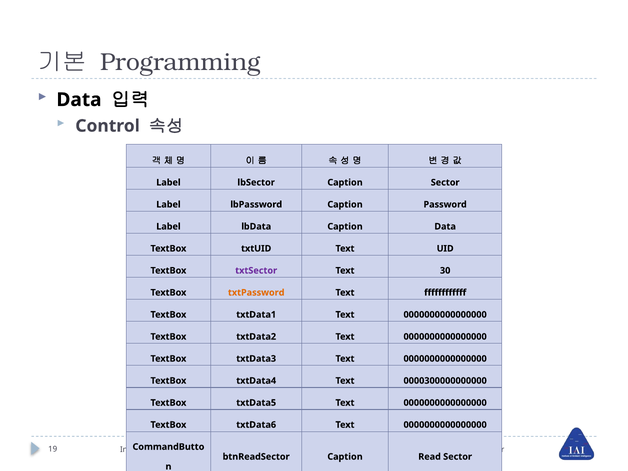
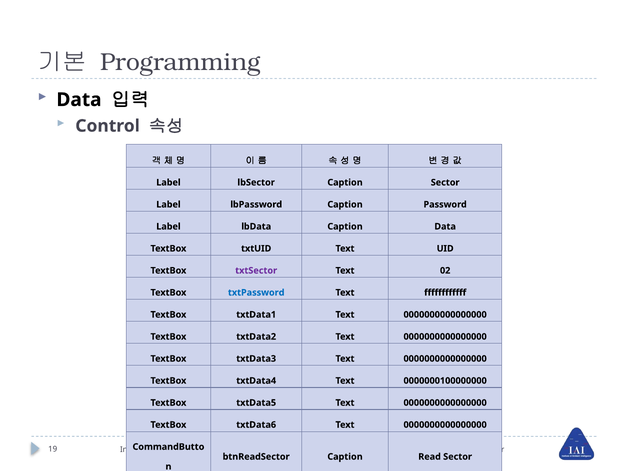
30: 30 -> 02 (445, 271)
txtPassword colour: orange -> blue (256, 293)
0000300000000000: 0000300000000000 -> 0000000100000000 (445, 381)
